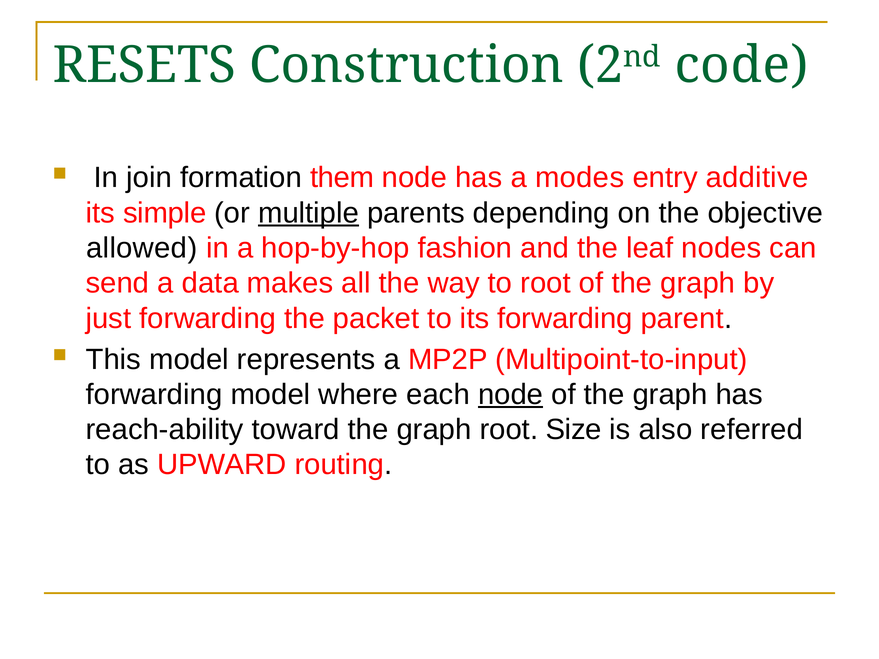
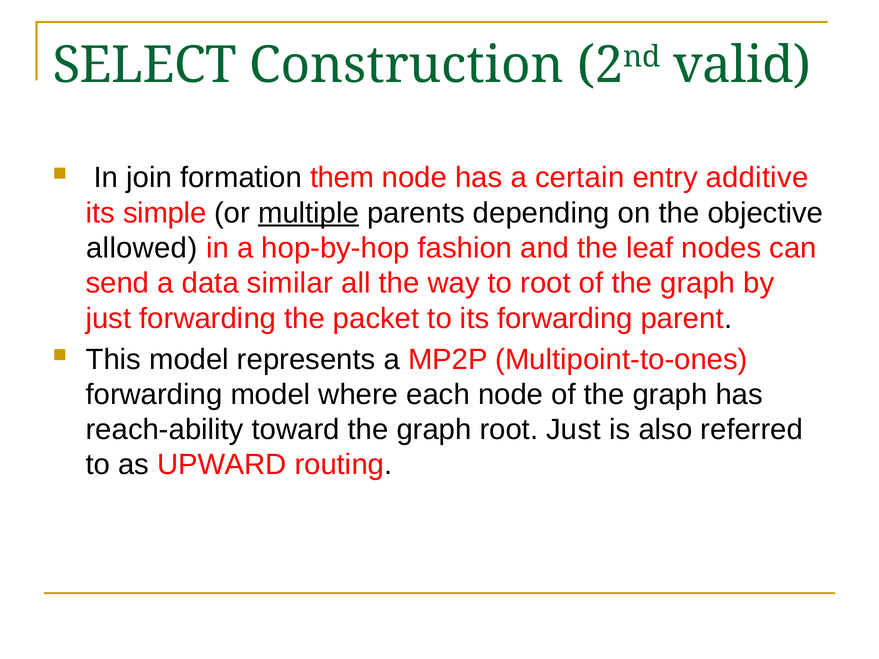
RESETS: RESETS -> SELECT (145, 65)
code: code -> valid (742, 65)
modes: modes -> certain (580, 178)
makes: makes -> similar (290, 283)
Multipoint-to-input: Multipoint-to-input -> Multipoint-to-ones (621, 360)
node underline: present -> none (511, 395)
root Size: Size -> Just (573, 430)
